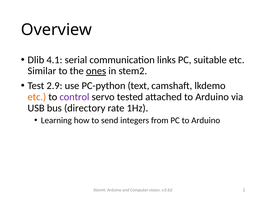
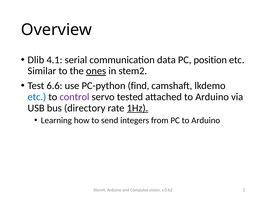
links: links -> data (166, 60)
suitable: suitable -> position (210, 60)
2.9: 2.9 -> 6.6 (54, 86)
text: text -> find (138, 86)
etc colour: orange -> blue (37, 97)
1Hz underline: none -> present (137, 108)
